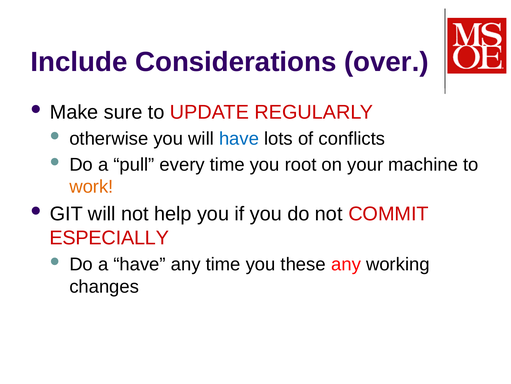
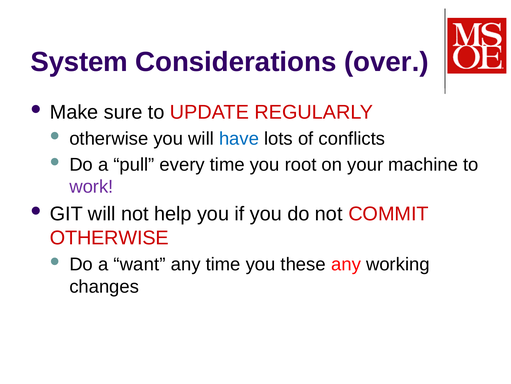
Include: Include -> System (79, 62)
work colour: orange -> purple (91, 186)
ESPECIALLY: ESPECIALLY -> OTHERWISE (109, 237)
a have: have -> want (139, 264)
